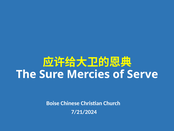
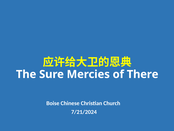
Serve: Serve -> There (143, 74)
